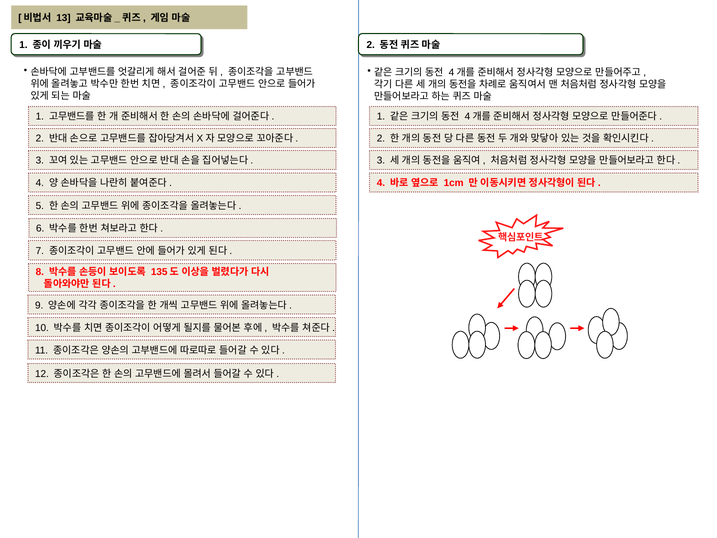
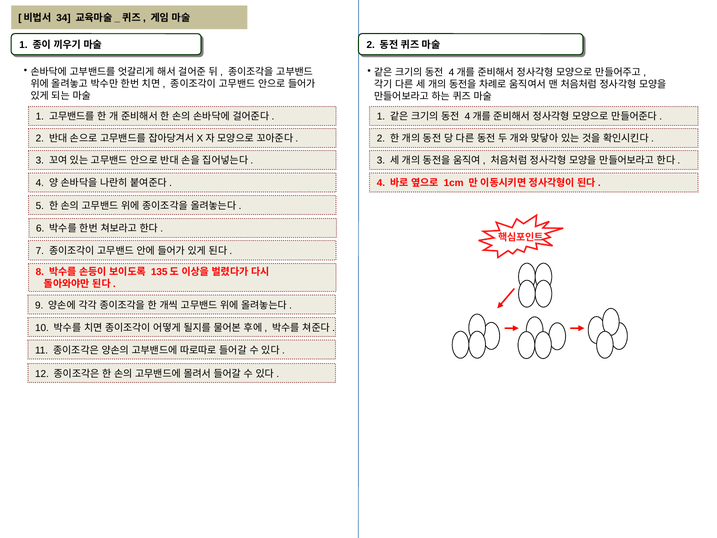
13: 13 -> 34 (64, 18)
